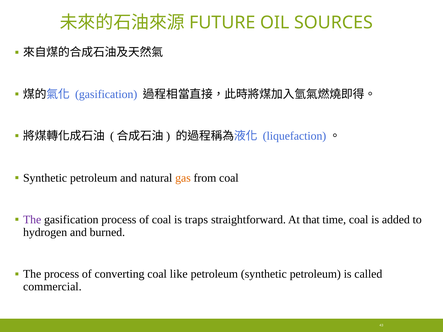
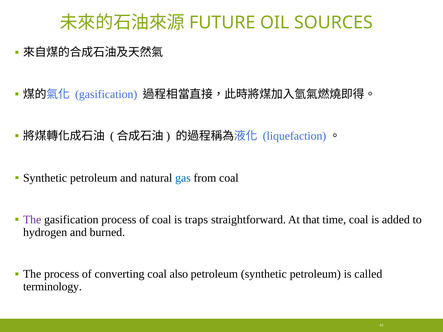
gas colour: orange -> blue (183, 178)
like: like -> also (179, 274)
commercial: commercial -> terminology (52, 287)
